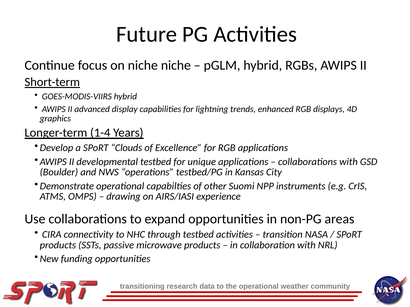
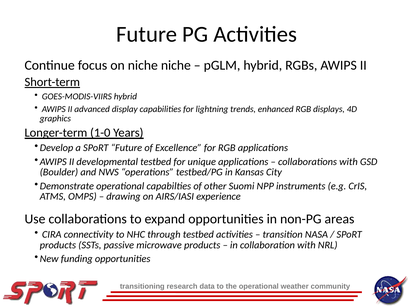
1-4: 1-4 -> 1-0 (100, 133)
SPoRT Clouds: Clouds -> Future (126, 148)
